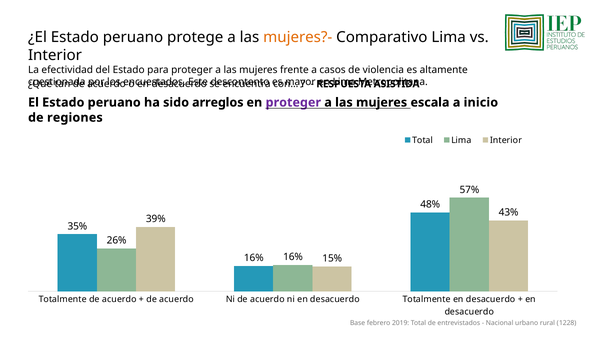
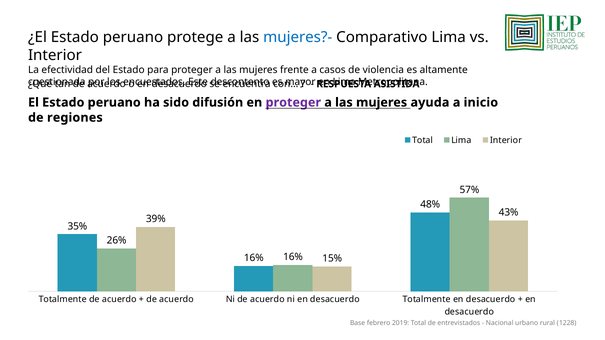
mujeres?- colour: orange -> blue (298, 37)
arreglos: arreglos -> difusión (218, 103)
escala: escala -> ayuda (430, 103)
